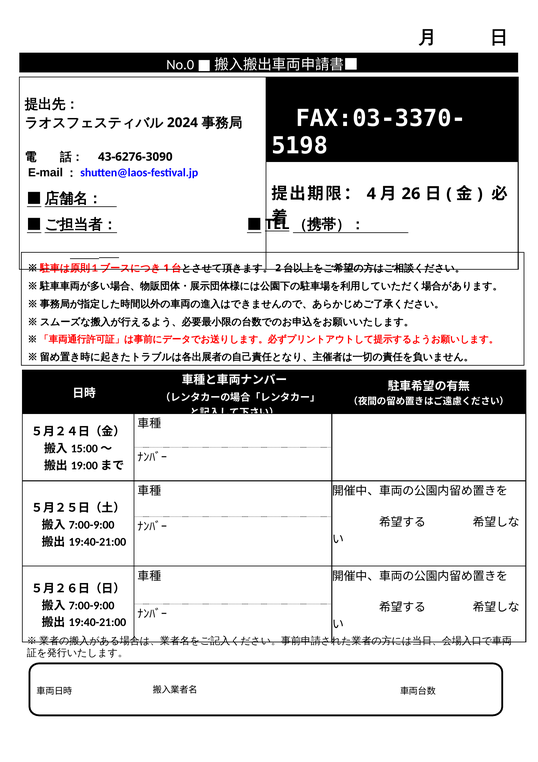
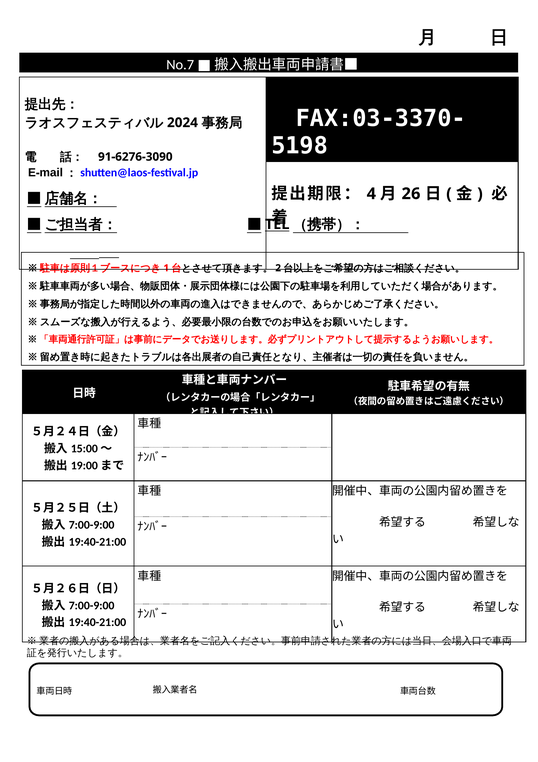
No.0: No.0 -> No.7 (180, 65)
43-6276-3090: 43-6276-3090 -> 91-6276-3090 (135, 157)
